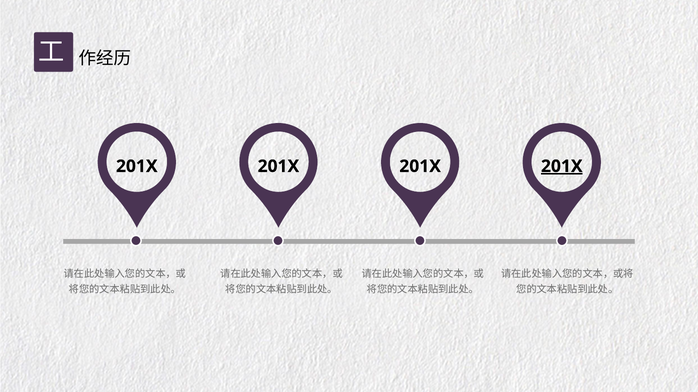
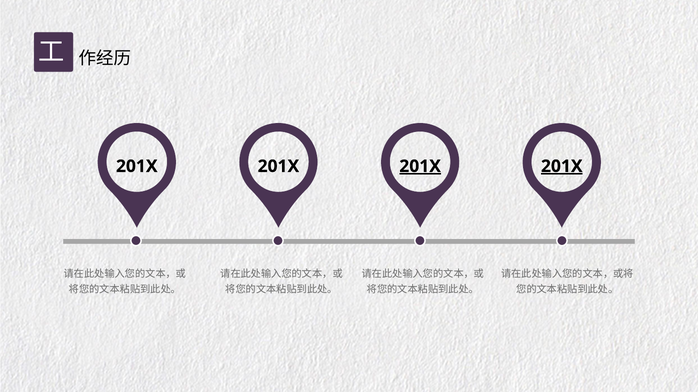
201X underline: none -> present (420, 167)
